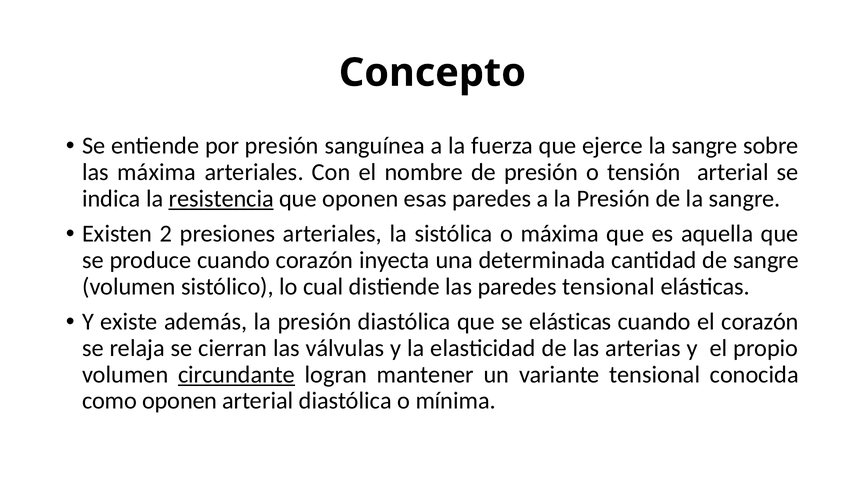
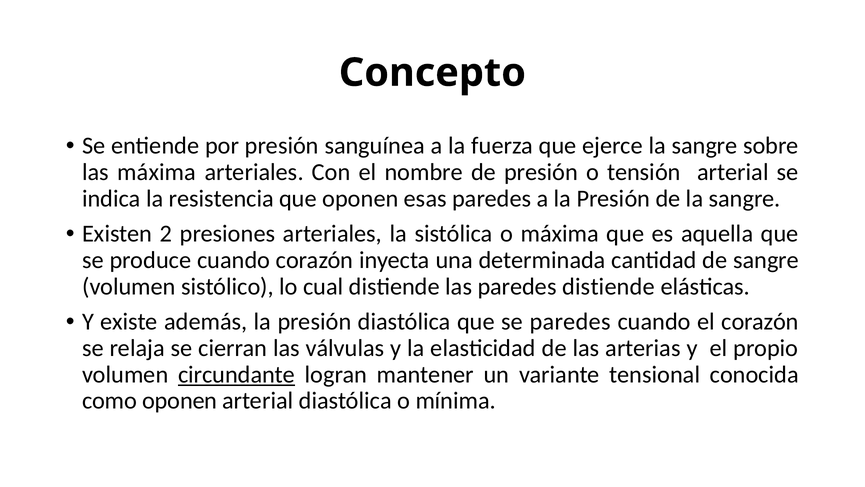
resistencia underline: present -> none (221, 198)
paredes tensional: tensional -> distiende (608, 286)
se elásticas: elásticas -> paredes (570, 322)
